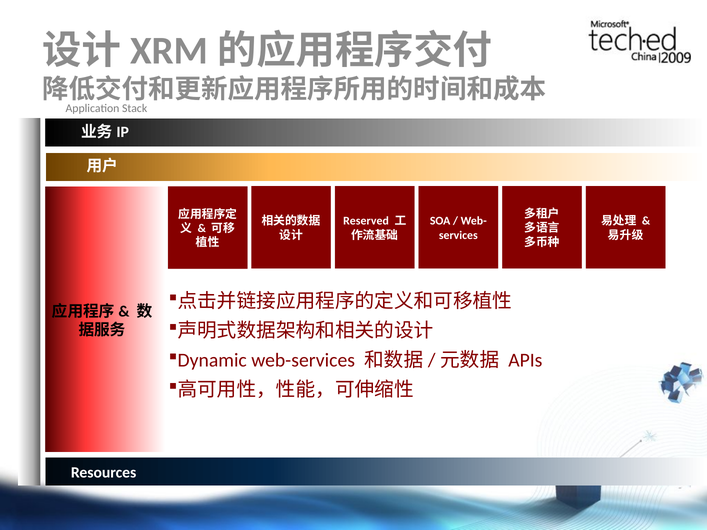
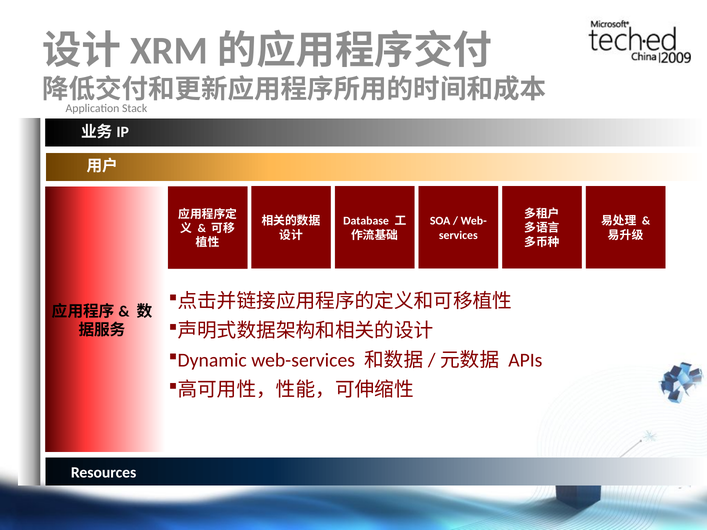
Reserved: Reserved -> Database (366, 221)
